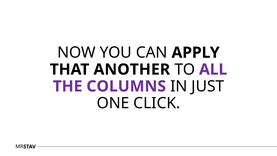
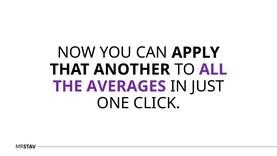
COLUMNS: COLUMNS -> AVERAGES (126, 86)
